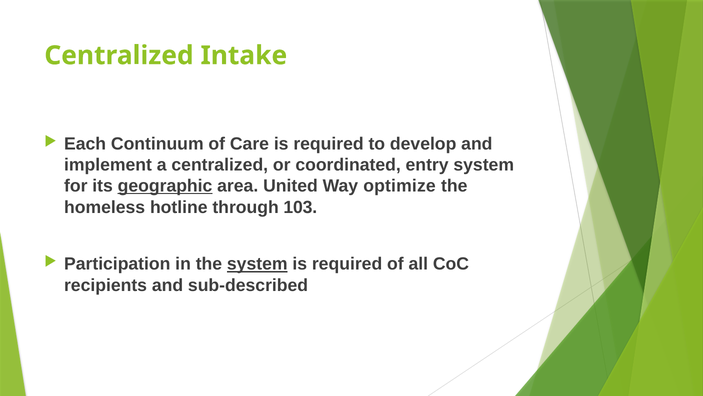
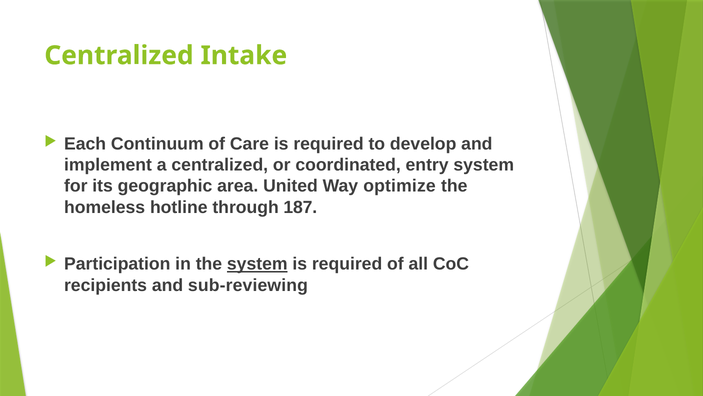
geographic underline: present -> none (165, 186)
103: 103 -> 187 (300, 207)
sub-described: sub-described -> sub-reviewing (248, 285)
